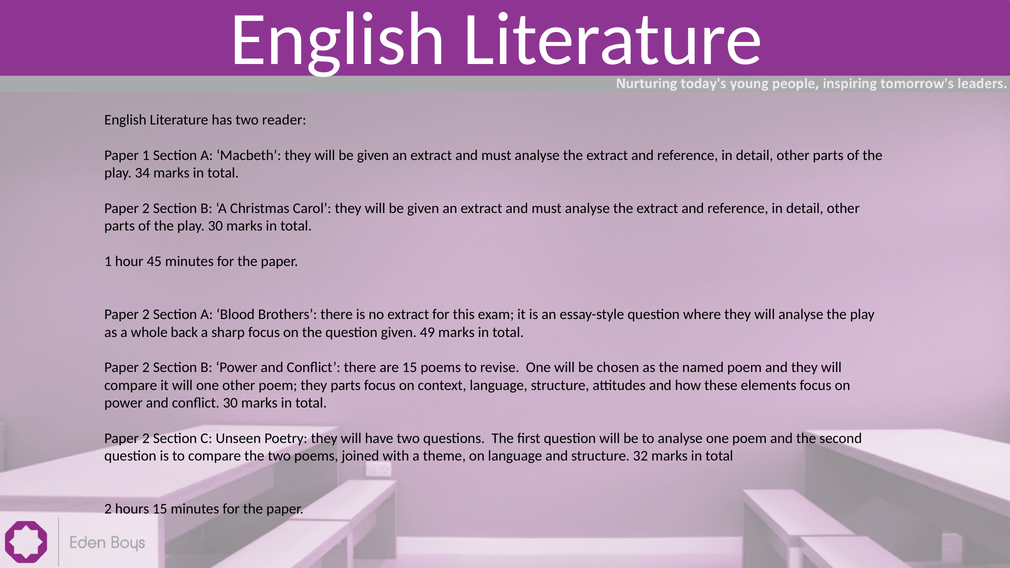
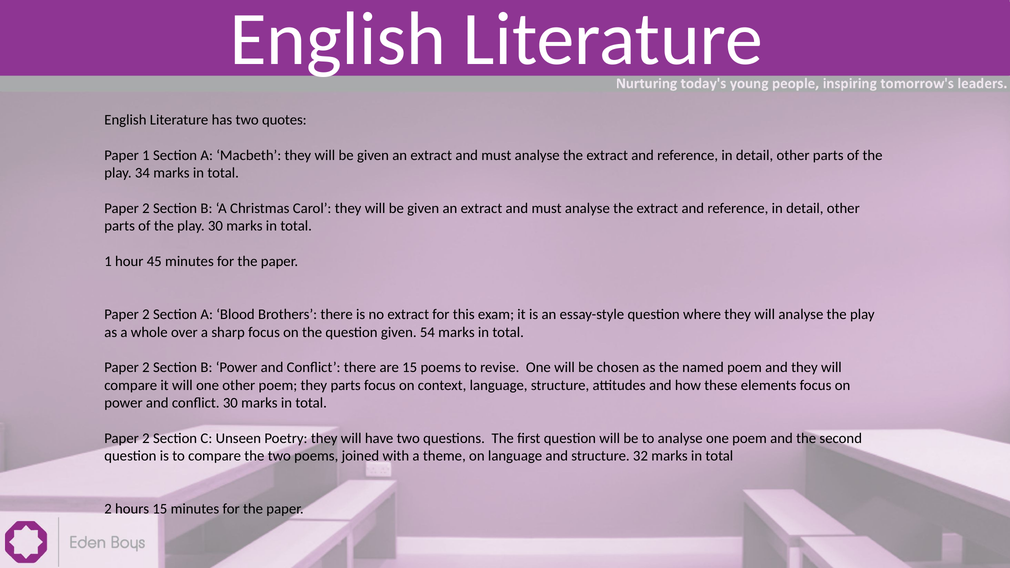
reader: reader -> quotes (284, 120)
back: back -> over (184, 332)
49: 49 -> 54 (427, 332)
